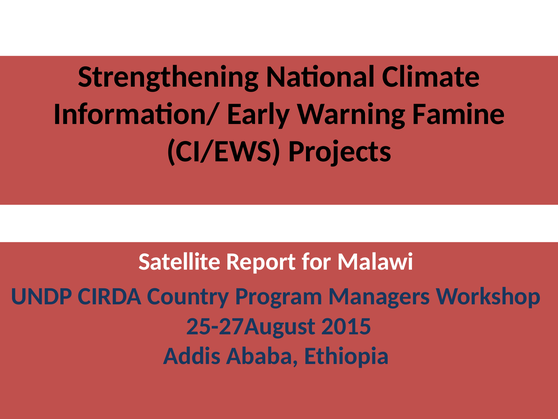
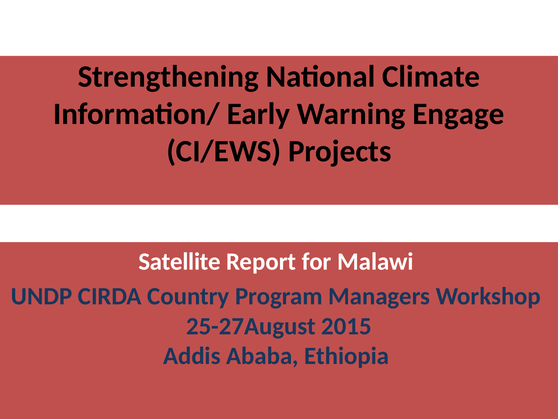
Famine: Famine -> Engage (458, 114)
